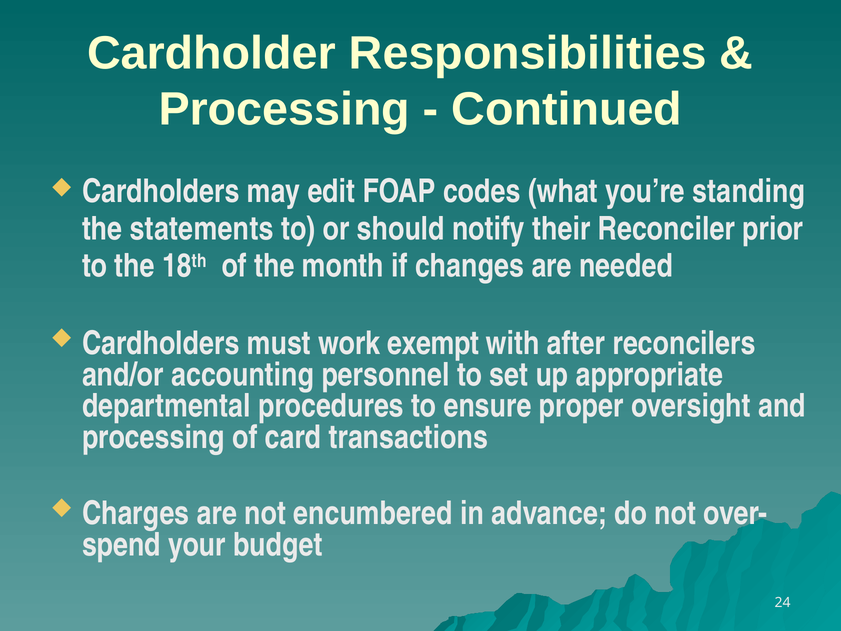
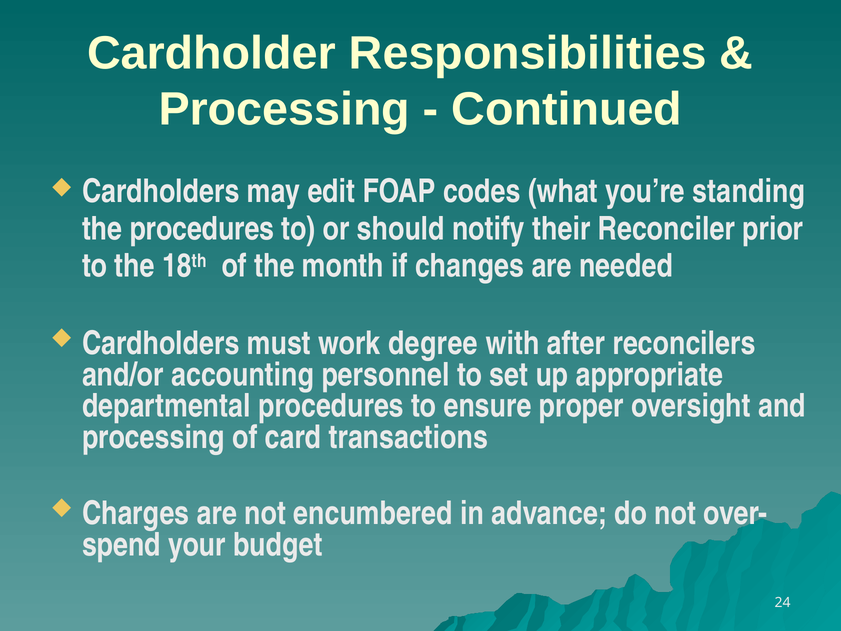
the statements: statements -> procedures (202, 229)
exempt: exempt -> degree (433, 343)
